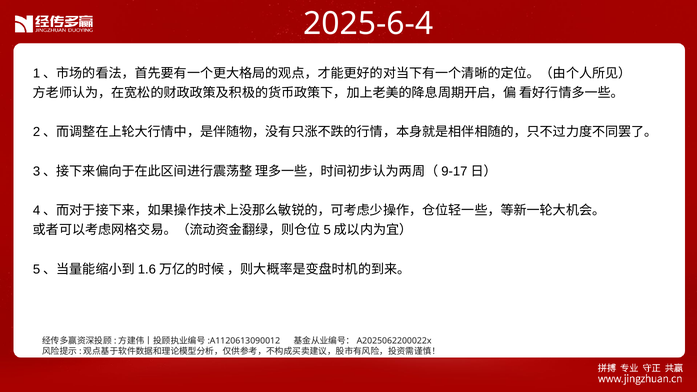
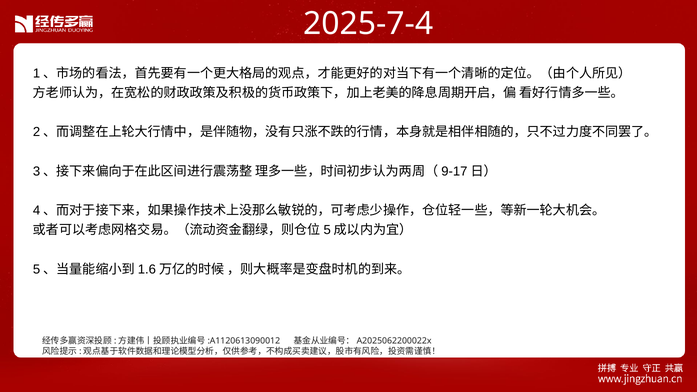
2025-6-4: 2025-6-4 -> 2025-7-4 (368, 24)
